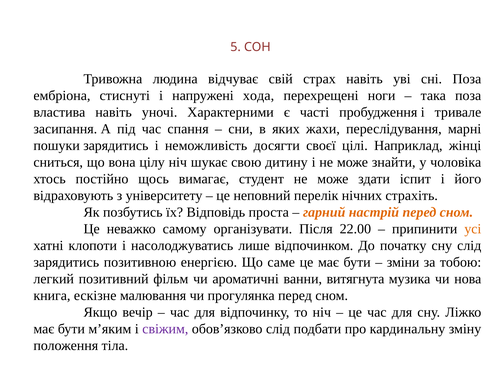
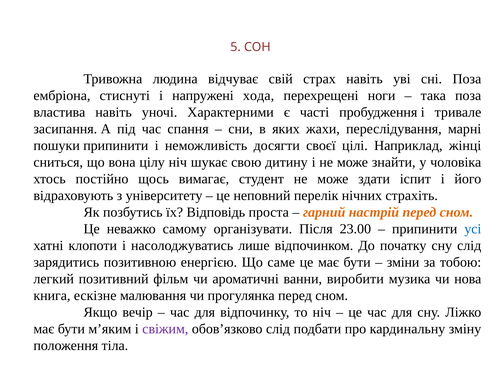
пошуки зарядитись: зарядитись -> припинити (116, 146)
22.00: 22.00 -> 23.00 (355, 229)
усі colour: orange -> blue (473, 229)
витягнута: витягнута -> виробити (355, 279)
